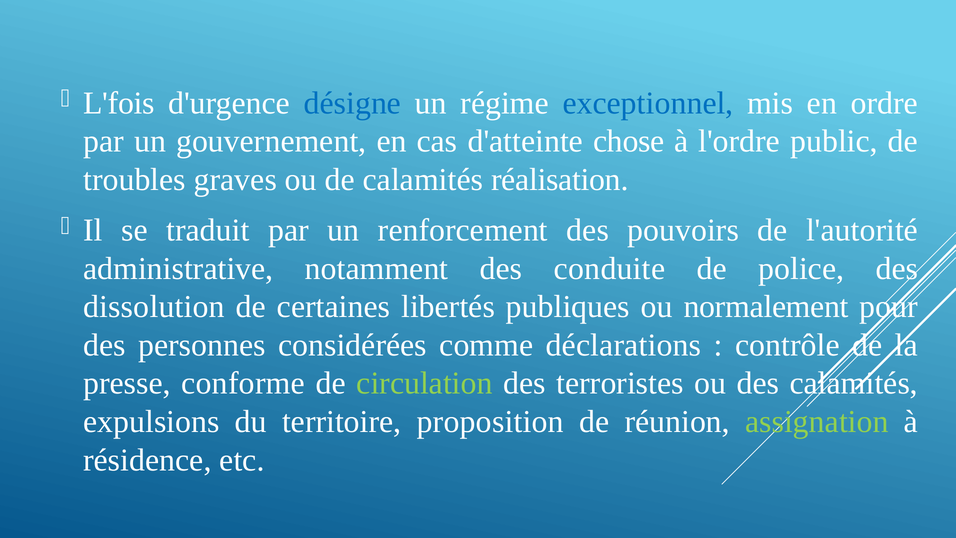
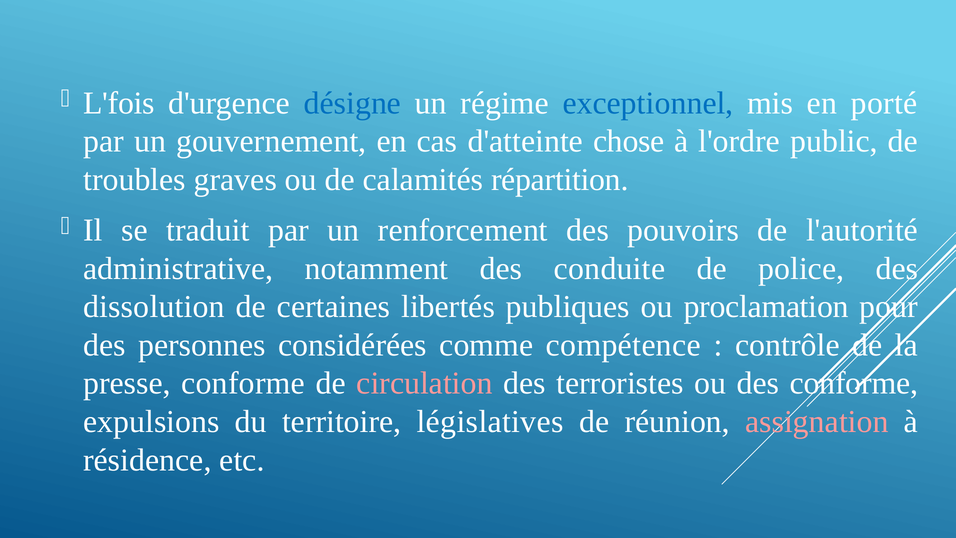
ordre: ordre -> porté (884, 103)
réalisation: réalisation -> répartition (560, 179)
normalement: normalement -> proclamation (766, 307)
déclarations: déclarations -> compétence (623, 345)
circulation colour: light green -> pink (425, 383)
des calamités: calamités -> conforme (854, 383)
proposition: proposition -> législatives (490, 422)
assignation colour: light green -> pink (817, 422)
